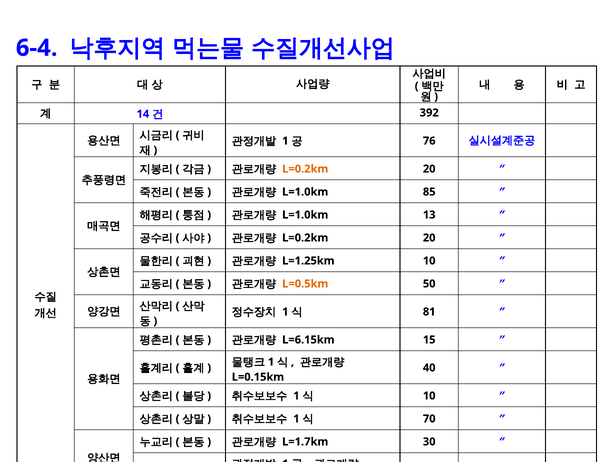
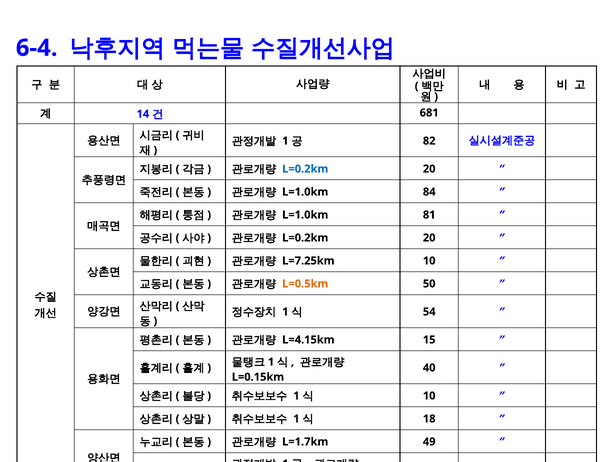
392: 392 -> 681 (429, 113)
76: 76 -> 82 (429, 141)
L=0.2km colour: orange -> blue (305, 169)
85: 85 -> 84 (429, 192)
13: 13 -> 81 (429, 215)
L=1.25km: L=1.25km -> L=7.25km (308, 261)
81: 81 -> 54 (429, 312)
L=6.15km: L=6.15km -> L=4.15km (308, 340)
70: 70 -> 18 (429, 419)
30: 30 -> 49 (429, 442)
